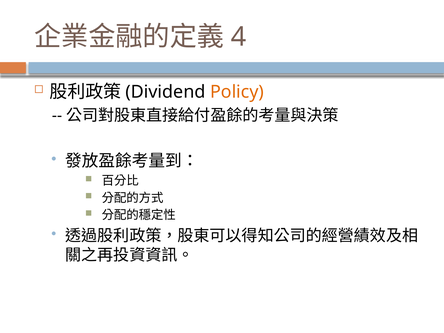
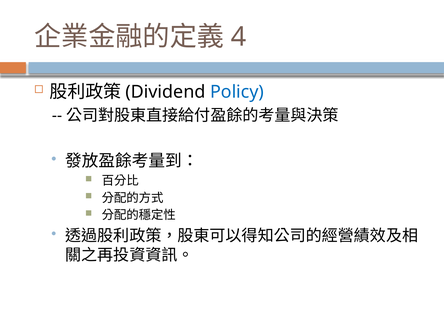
Policy colour: orange -> blue (237, 92)
